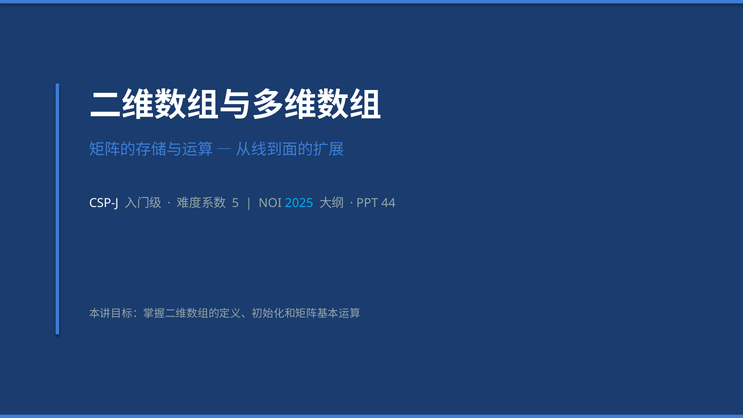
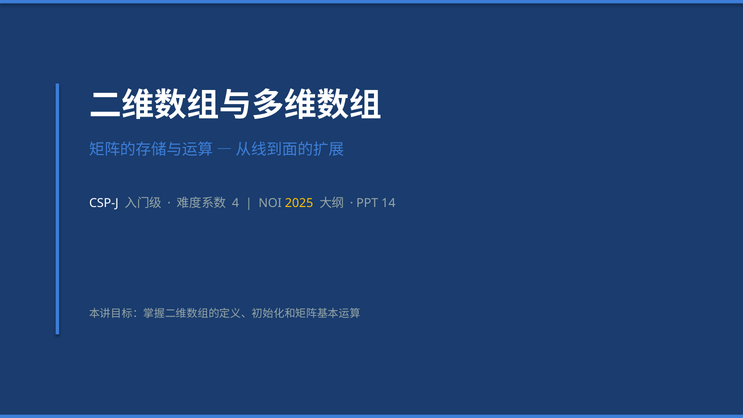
5: 5 -> 4 (235, 203)
2025 colour: light blue -> yellow (299, 203)
44: 44 -> 14 (388, 203)
